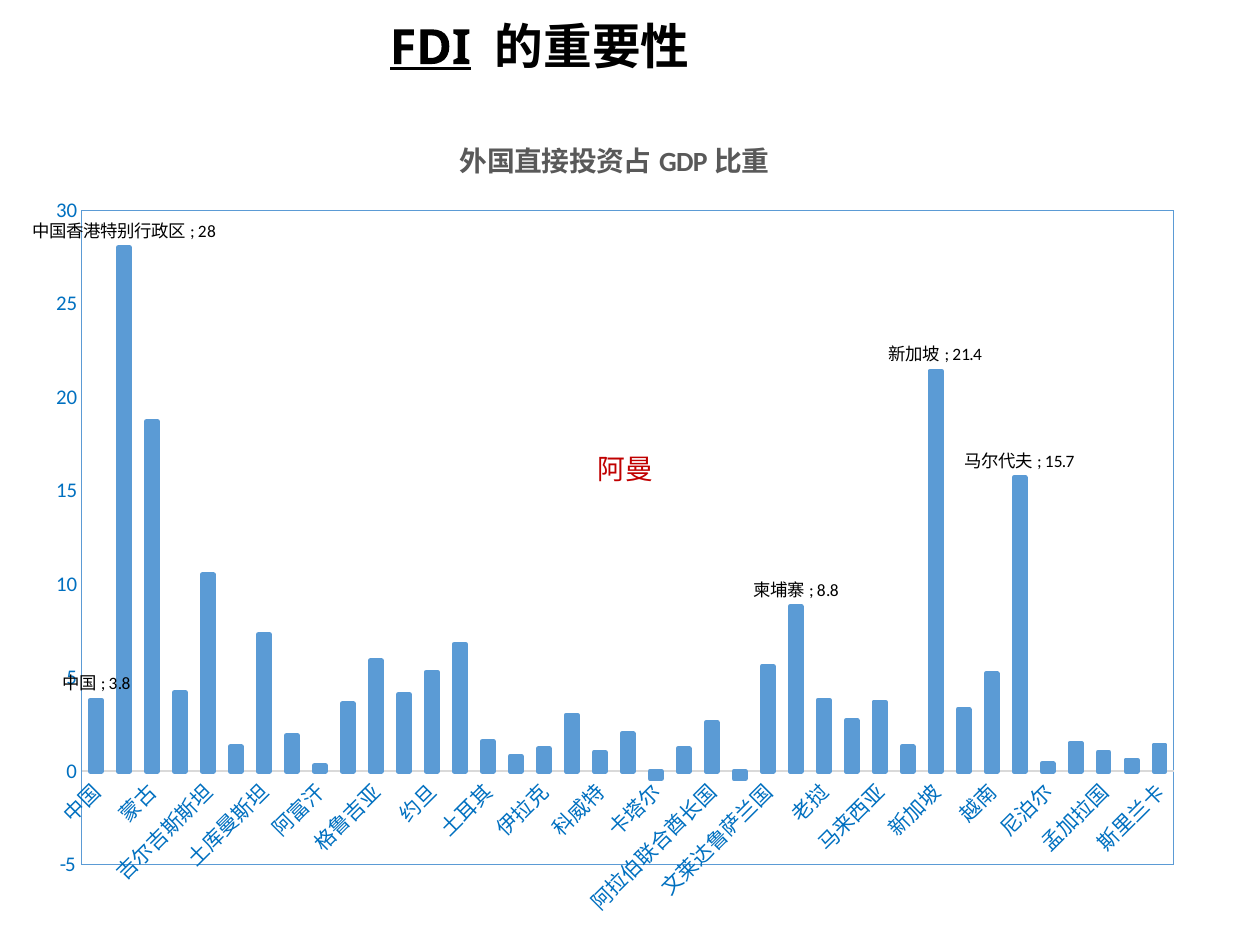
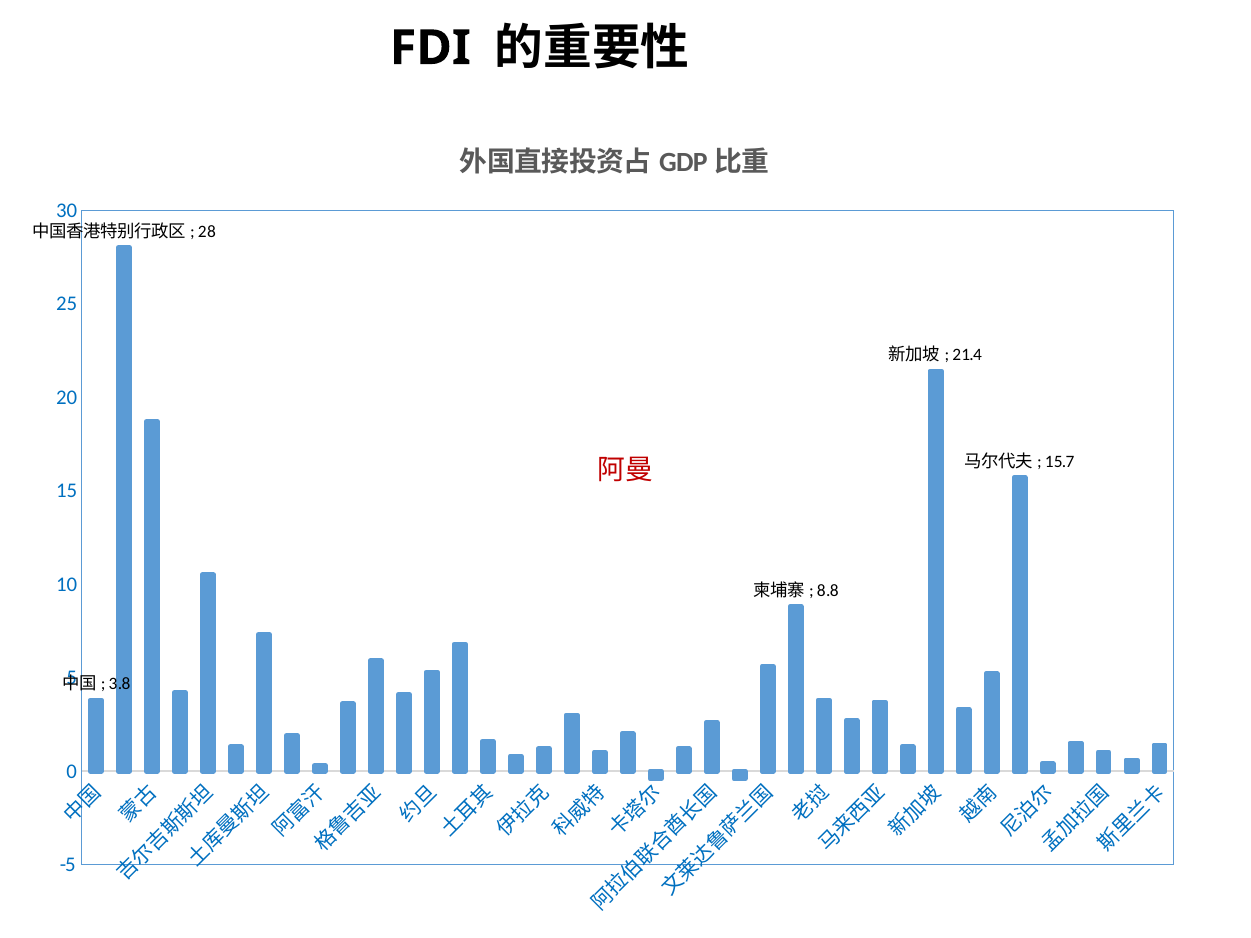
FDI underline: present -> none (430, 48)
